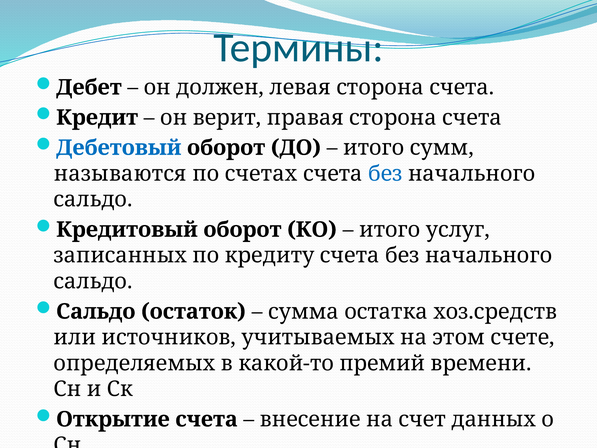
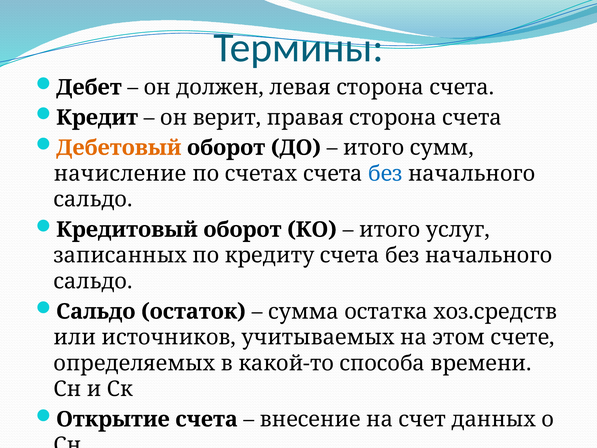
Дебетовый colour: blue -> orange (119, 148)
называются: называются -> начисление (120, 174)
премий: премий -> способа (382, 363)
